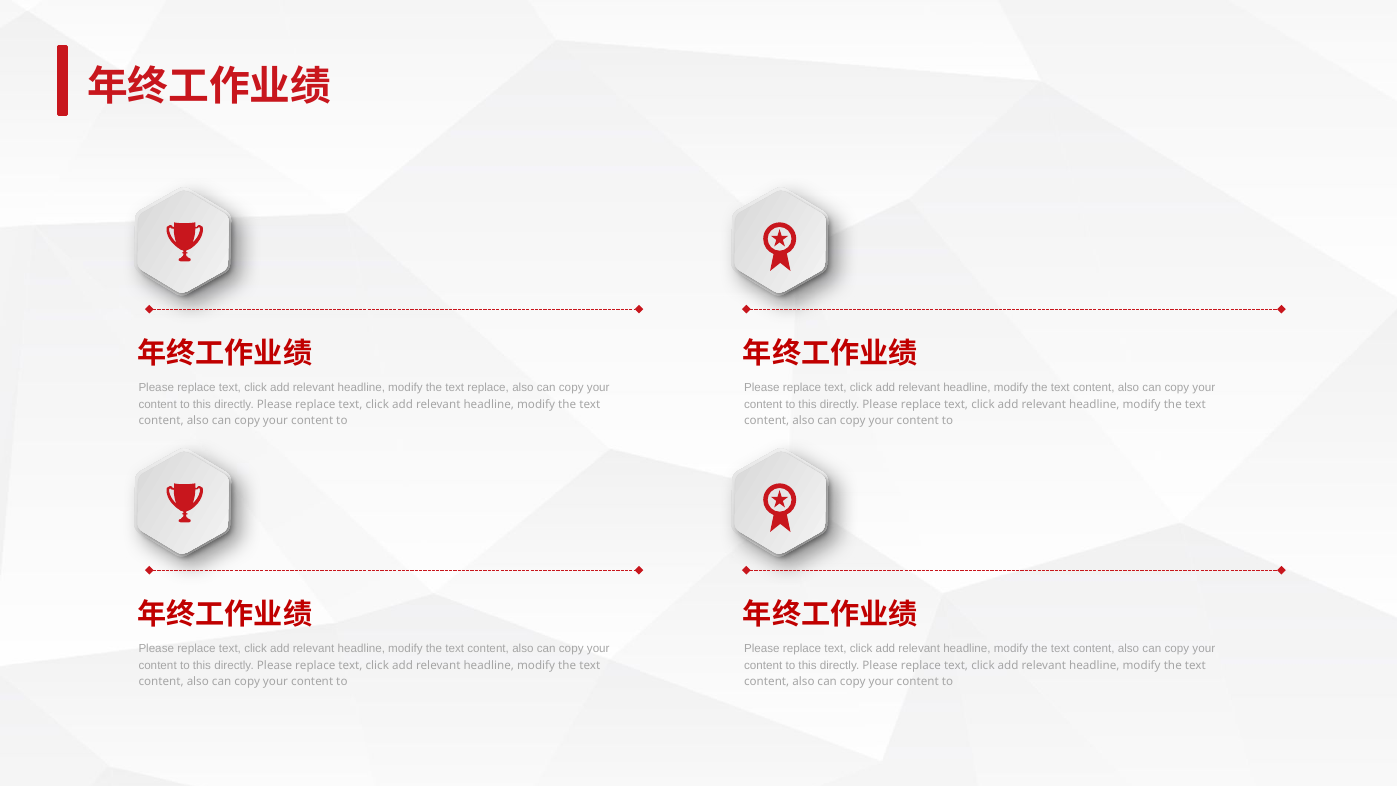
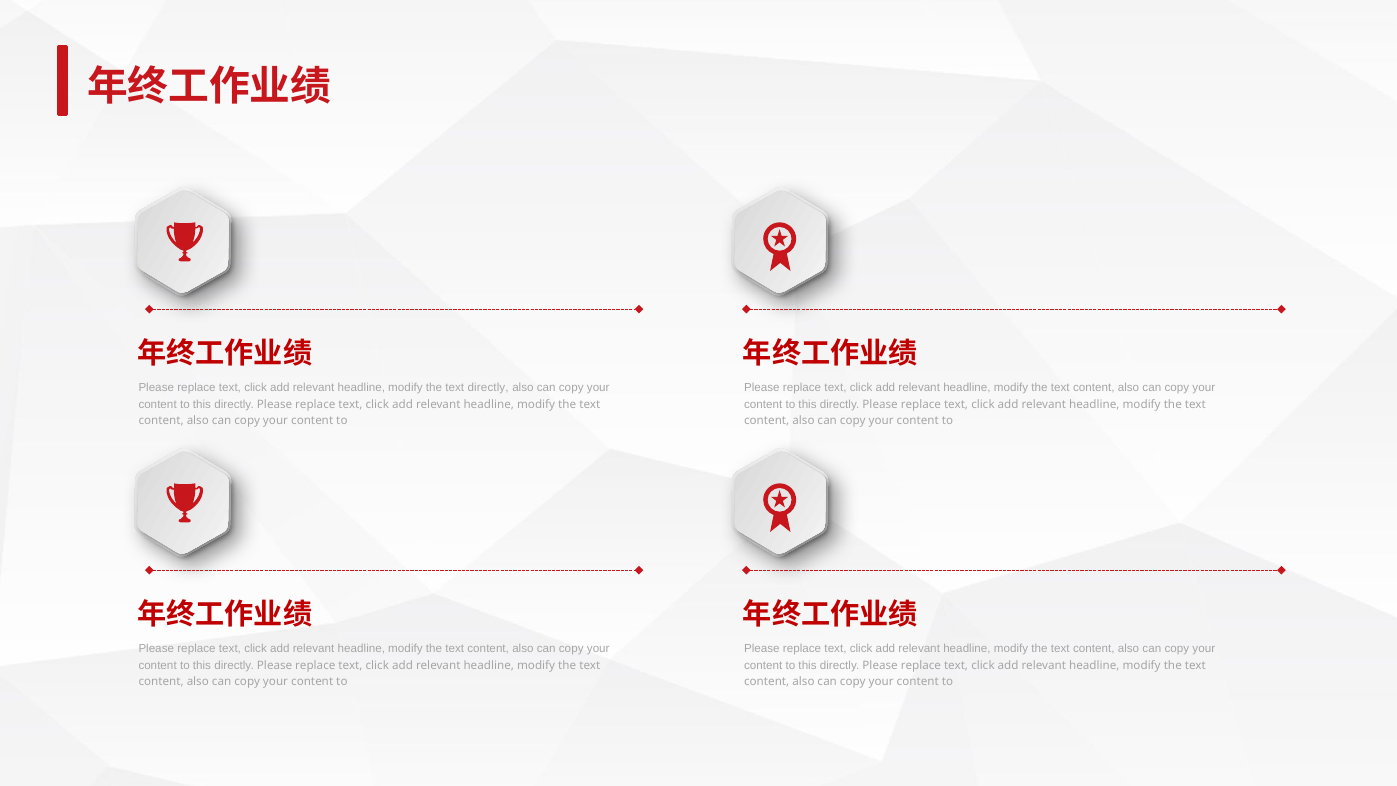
text replace: replace -> directly (488, 388)
